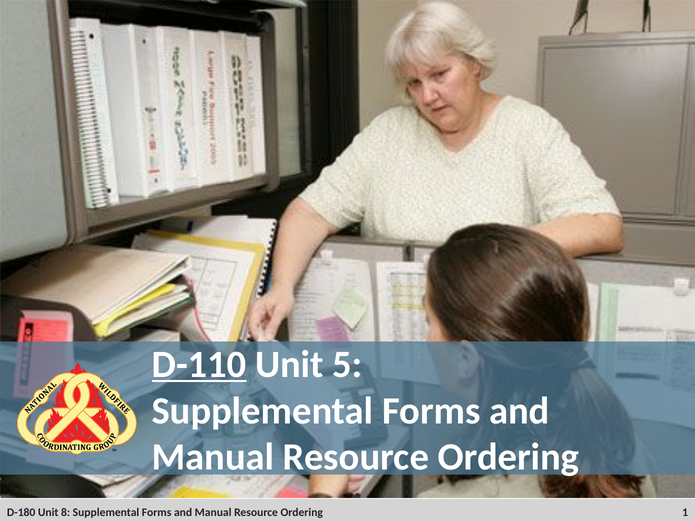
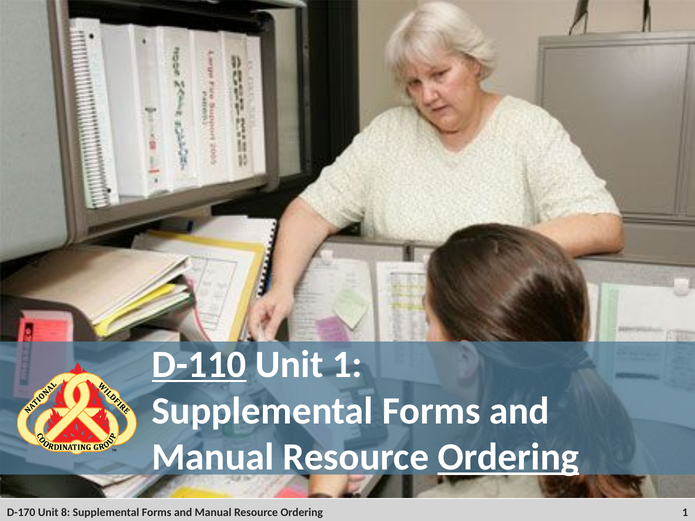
Unit 5: 5 -> 1 (347, 365)
Ordering underline: none -> present (508, 457)
D-180: D-180 -> D-170 (21, 513)
